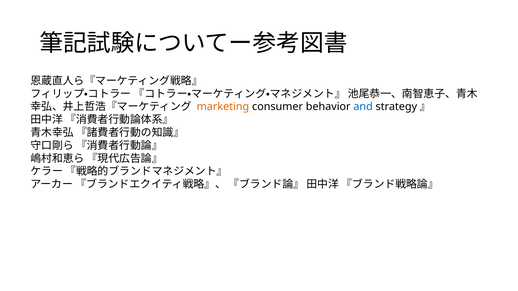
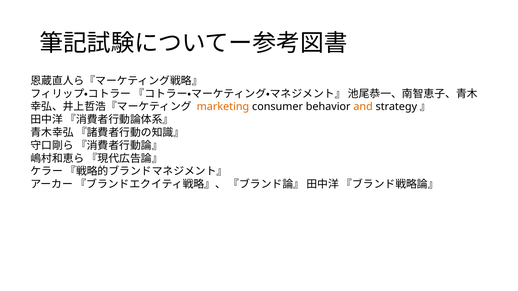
and colour: blue -> orange (363, 107)
